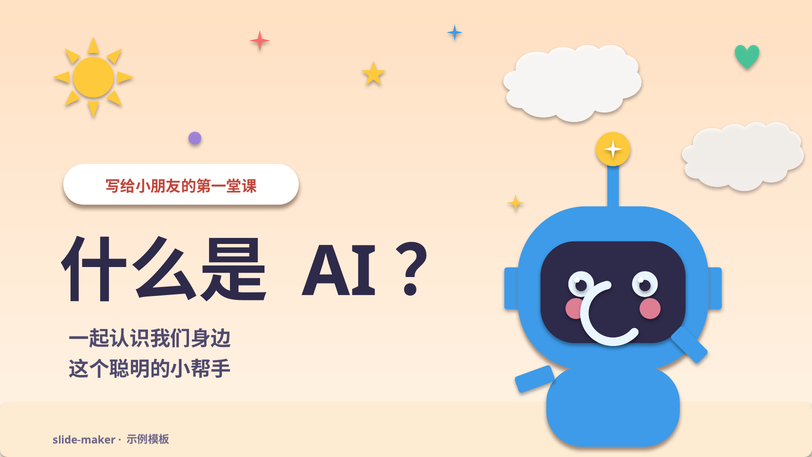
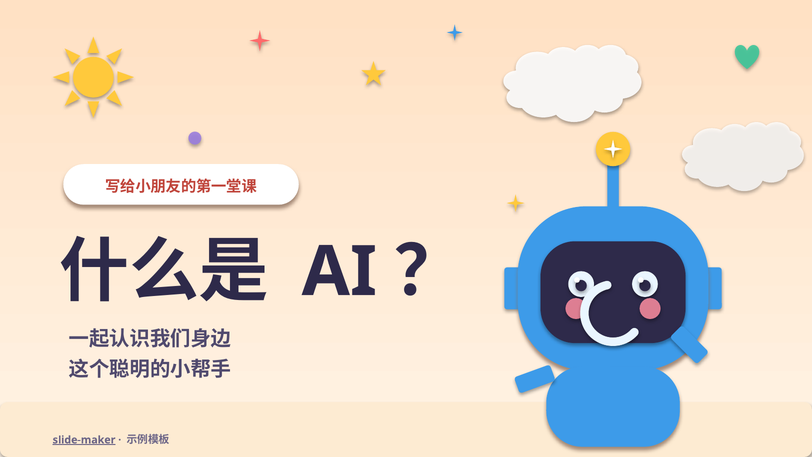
slide-maker underline: none -> present (84, 440)
